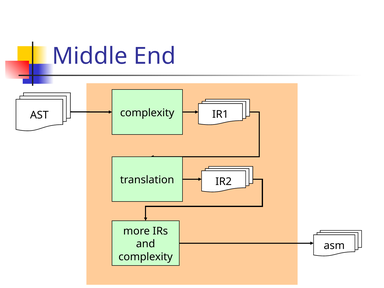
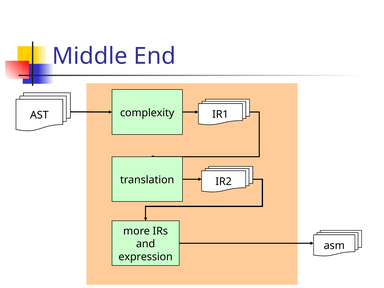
complexity: complexity -> expression (146, 257)
